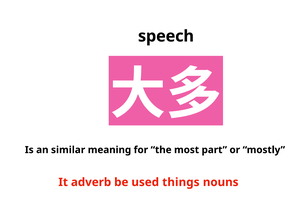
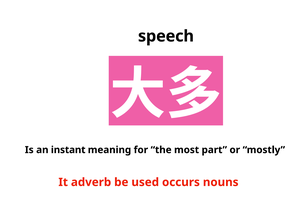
similar: similar -> instant (68, 150)
things: things -> occurs (181, 182)
